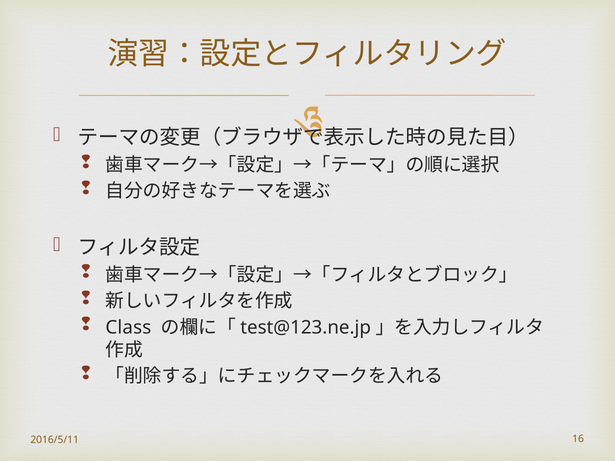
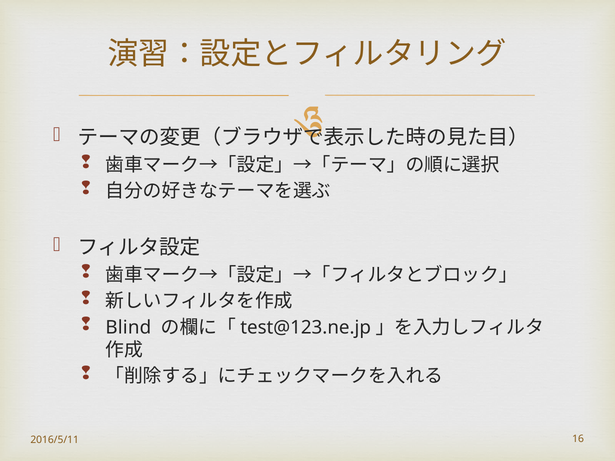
Class: Class -> Blind (128, 328)
